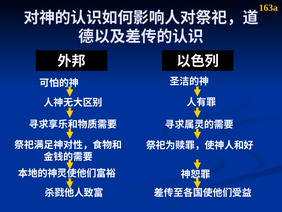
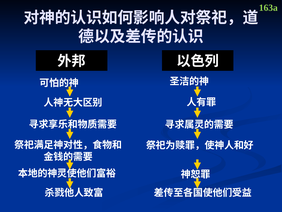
163a colour: yellow -> light green (268, 8)
